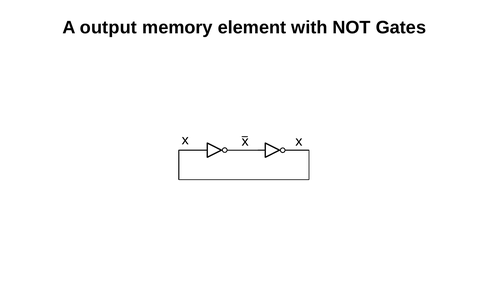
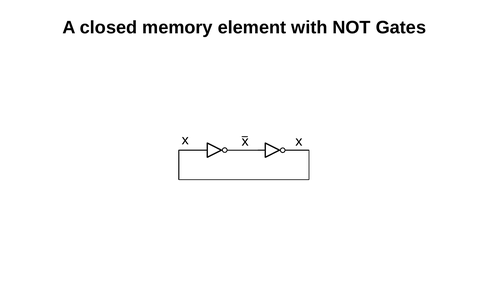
output: output -> closed (109, 28)
